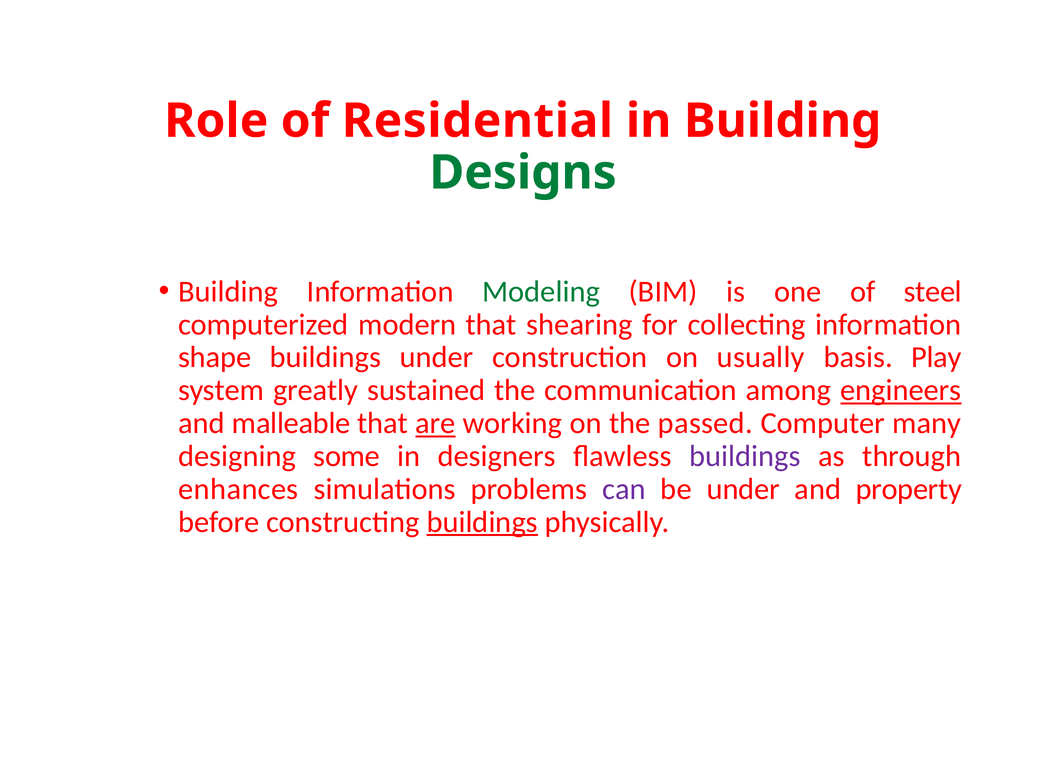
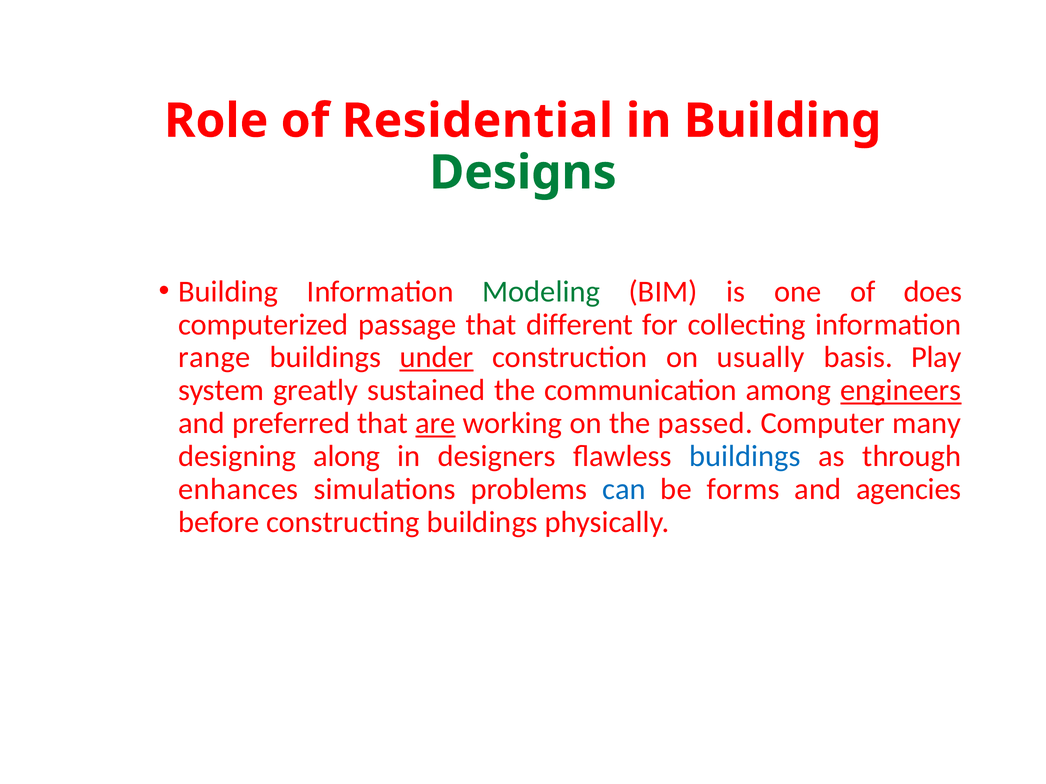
steel: steel -> does (933, 292)
modern: modern -> passage (407, 325)
shearing: shearing -> different (580, 325)
shape: shape -> range (214, 358)
under underline: none -> present (437, 358)
malleable: malleable -> preferred (291, 424)
some: some -> along (347, 456)
buildings colour: purple -> blue (745, 456)
can colour: purple -> blue (624, 489)
be under: under -> forms (743, 489)
property: property -> agencies (909, 489)
buildings underline: present -> none (482, 522)
